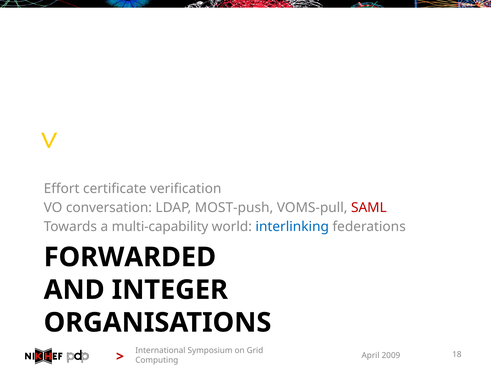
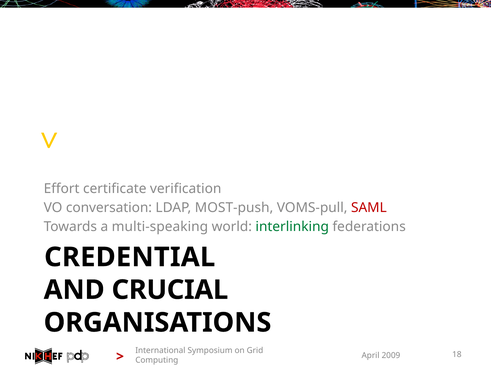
multi-capability: multi-capability -> multi-speaking (160, 227)
interlinking colour: blue -> green (292, 227)
FORWARDED: FORWARDED -> CREDENTIAL (130, 257)
INTEGER: INTEGER -> CRUCIAL (170, 290)
